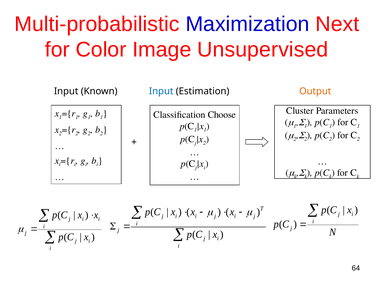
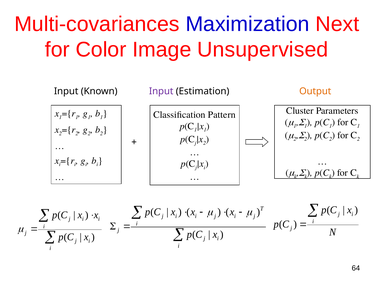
Multi-probabilistic: Multi-probabilistic -> Multi-covariances (97, 24)
Input colour: blue -> purple (161, 91)
Choose: Choose -> Pattern (222, 115)
